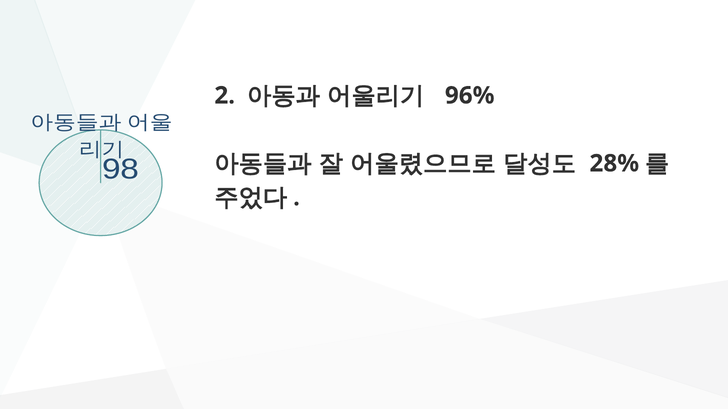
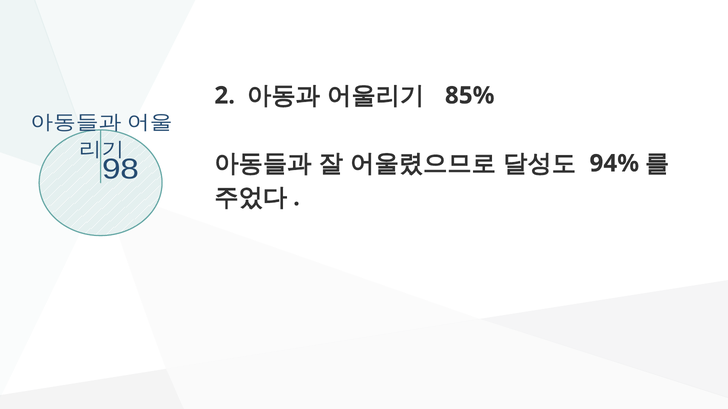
96%: 96% -> 85% (470, 96)
28%: 28% -> 94% (614, 164)
